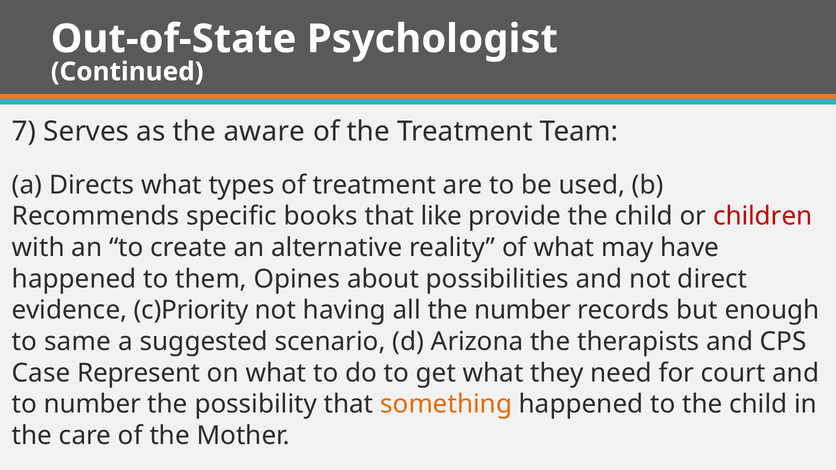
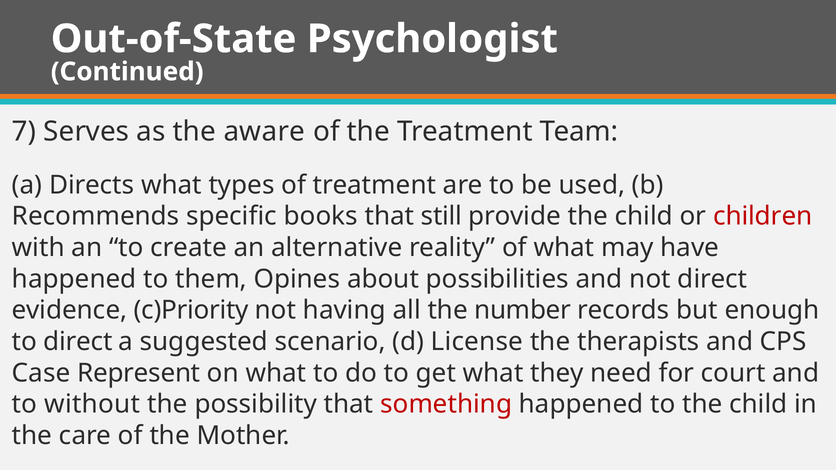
like: like -> still (441, 216)
to same: same -> direct (78, 342)
Arizona: Arizona -> License (477, 342)
to number: number -> without (92, 404)
something colour: orange -> red (446, 404)
